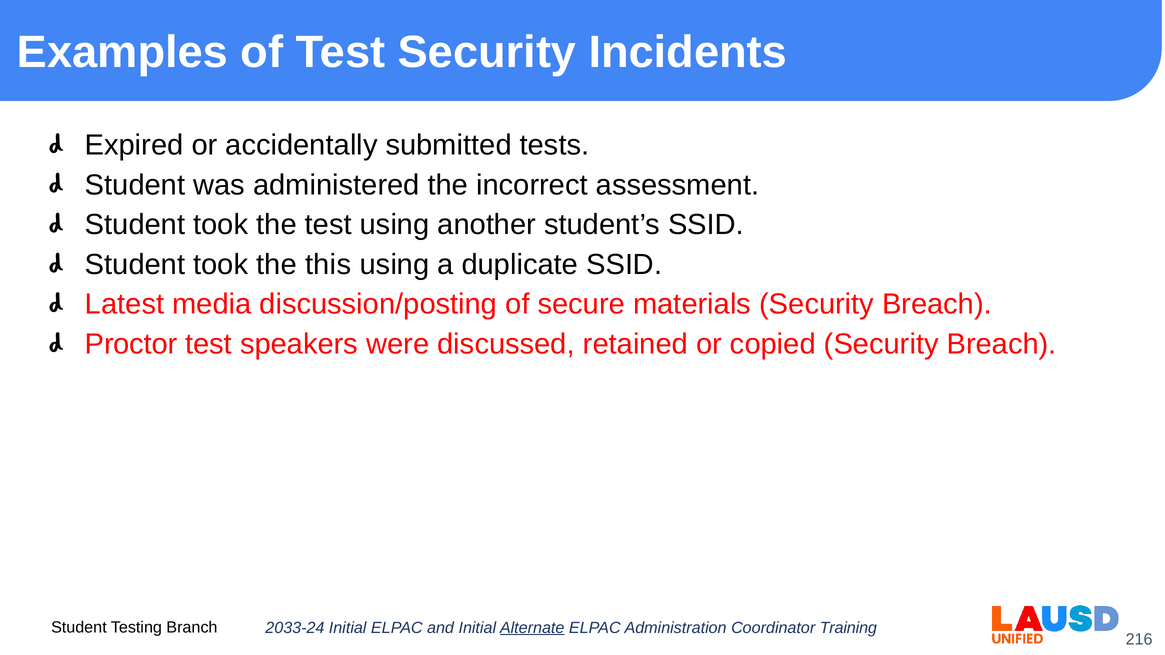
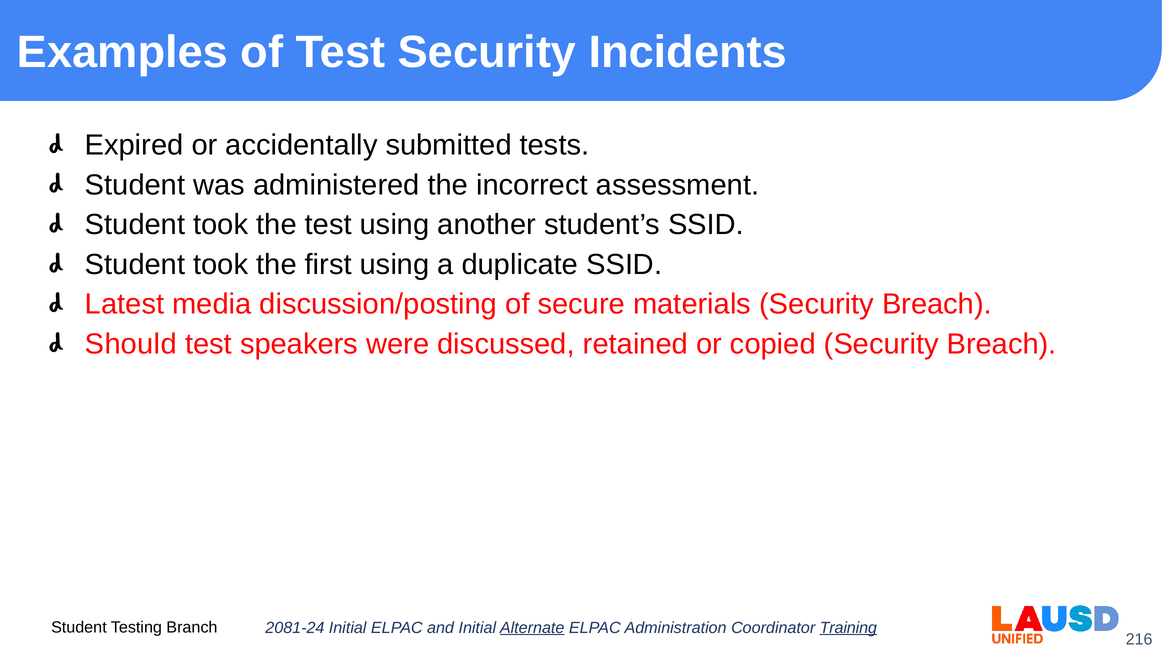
this: this -> first (328, 265)
Proctor: Proctor -> Should (131, 344)
2033-24: 2033-24 -> 2081-24 (295, 628)
Training underline: none -> present (848, 628)
